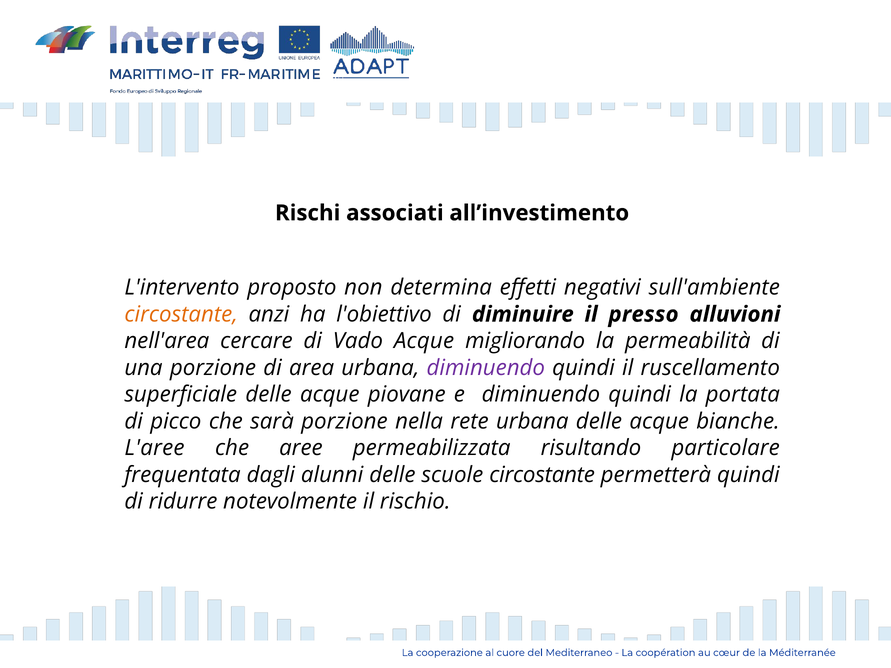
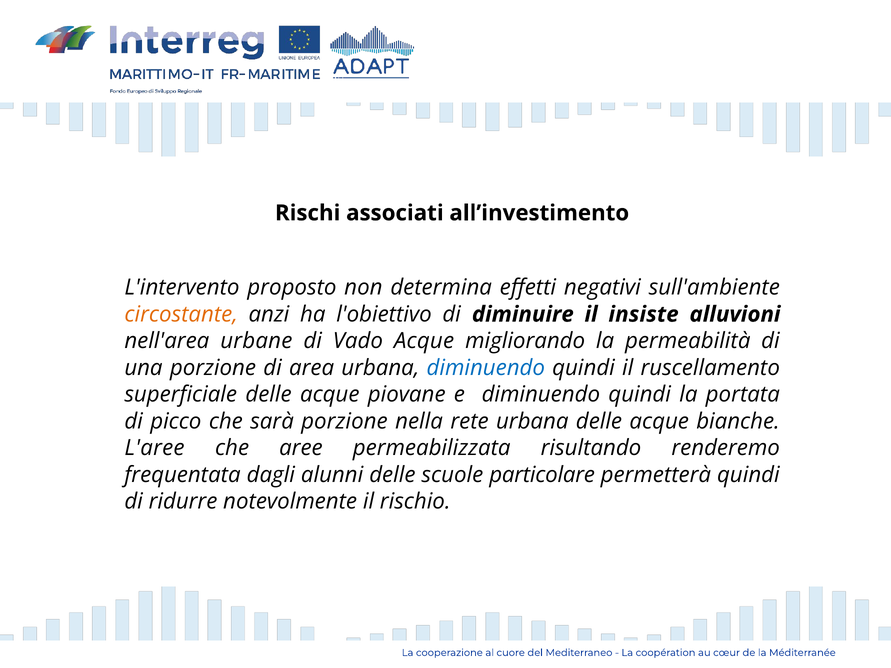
presso: presso -> insiste (644, 314)
cercare: cercare -> urbane (256, 341)
diminuendo colour: purple -> blue (486, 368)
particolare: particolare -> renderemo (726, 448)
scuole circostante: circostante -> particolare (542, 475)
